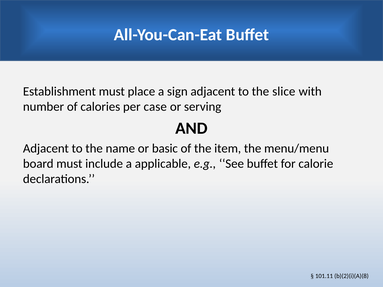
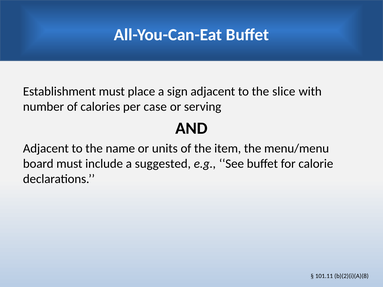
basic: basic -> units (165, 149)
applicable: applicable -> suggested (163, 164)
